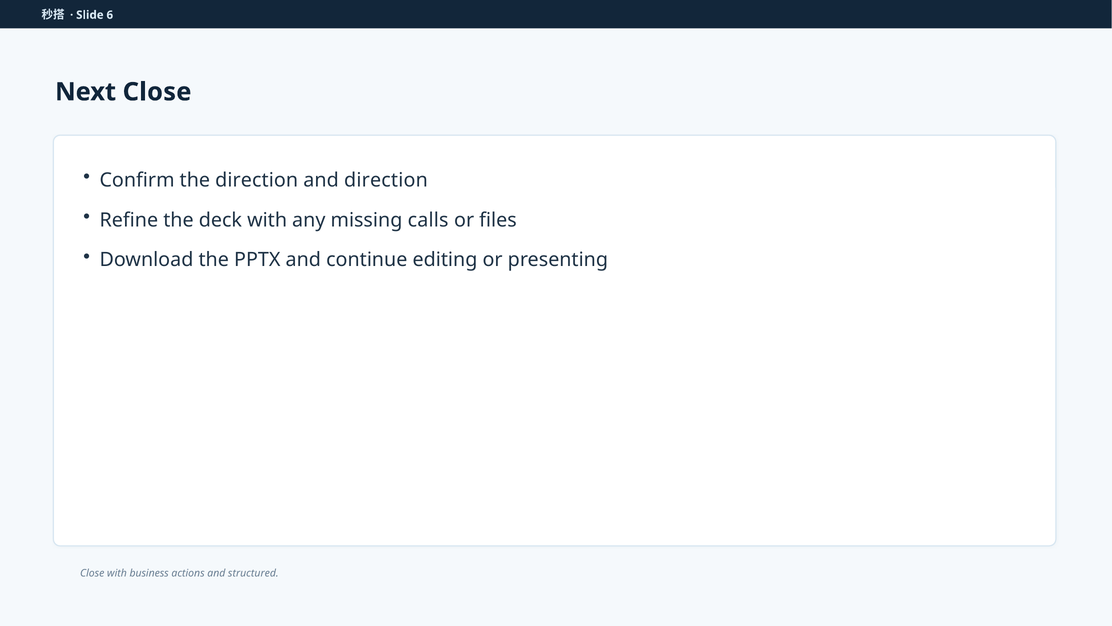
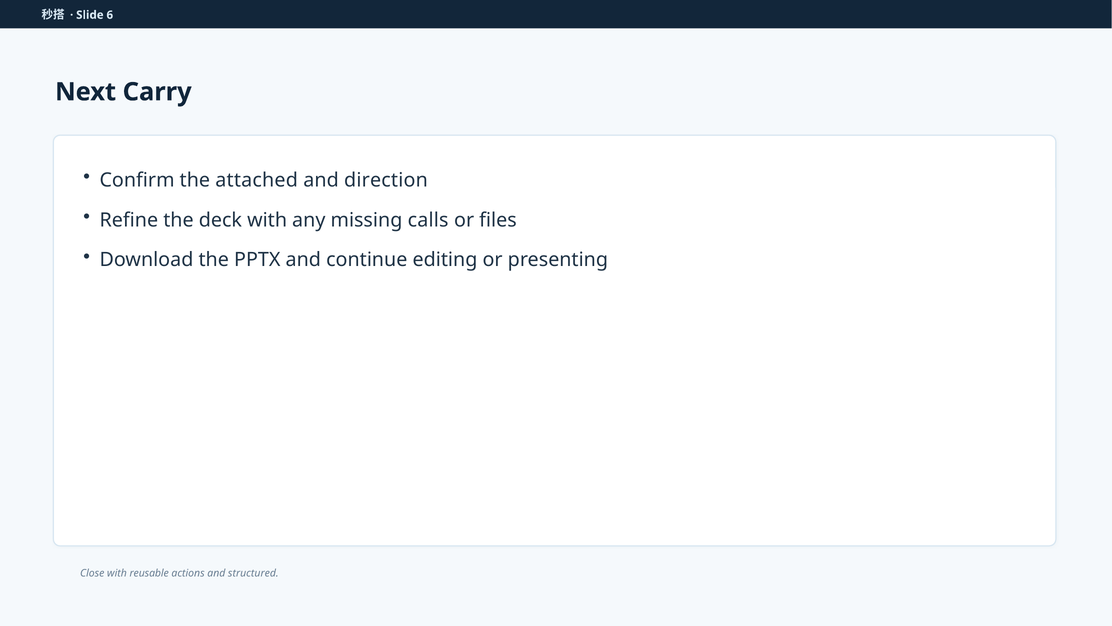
Next Close: Close -> Carry (157, 92)
the direction: direction -> attached (257, 180)
business: business -> reusable (149, 573)
